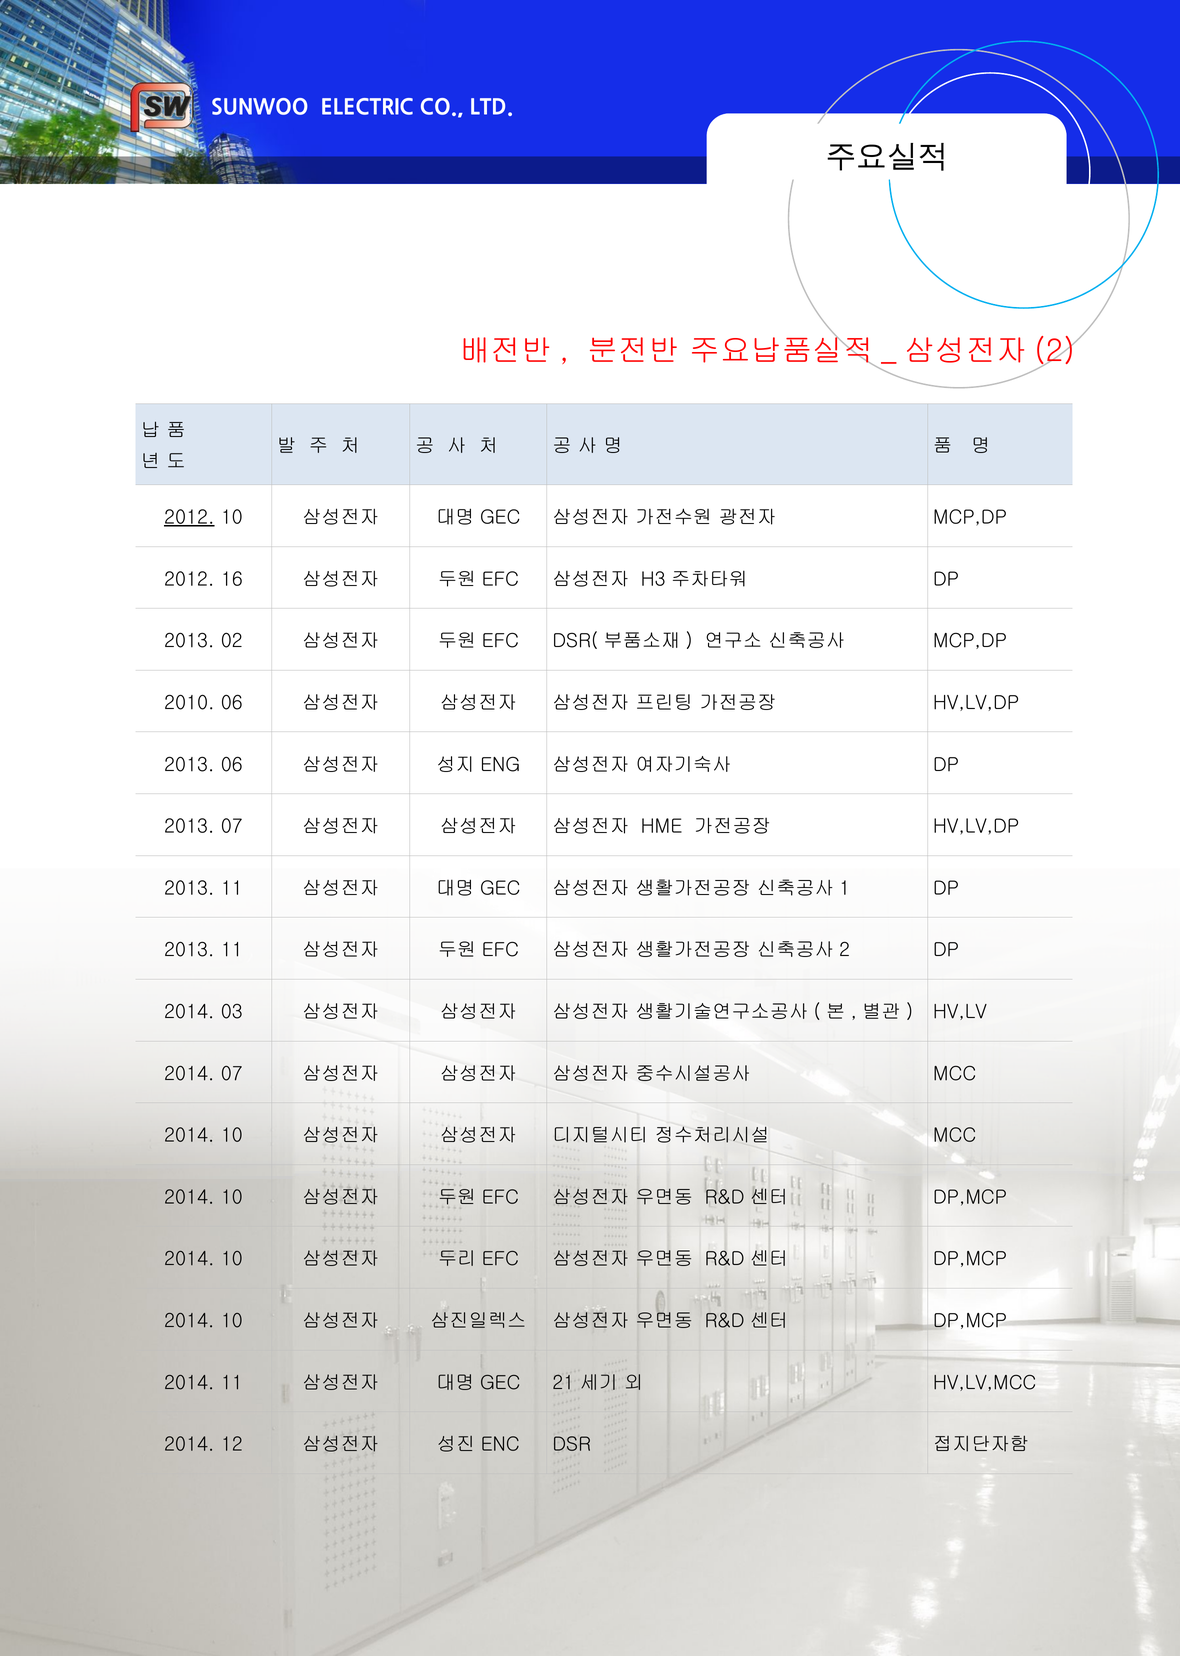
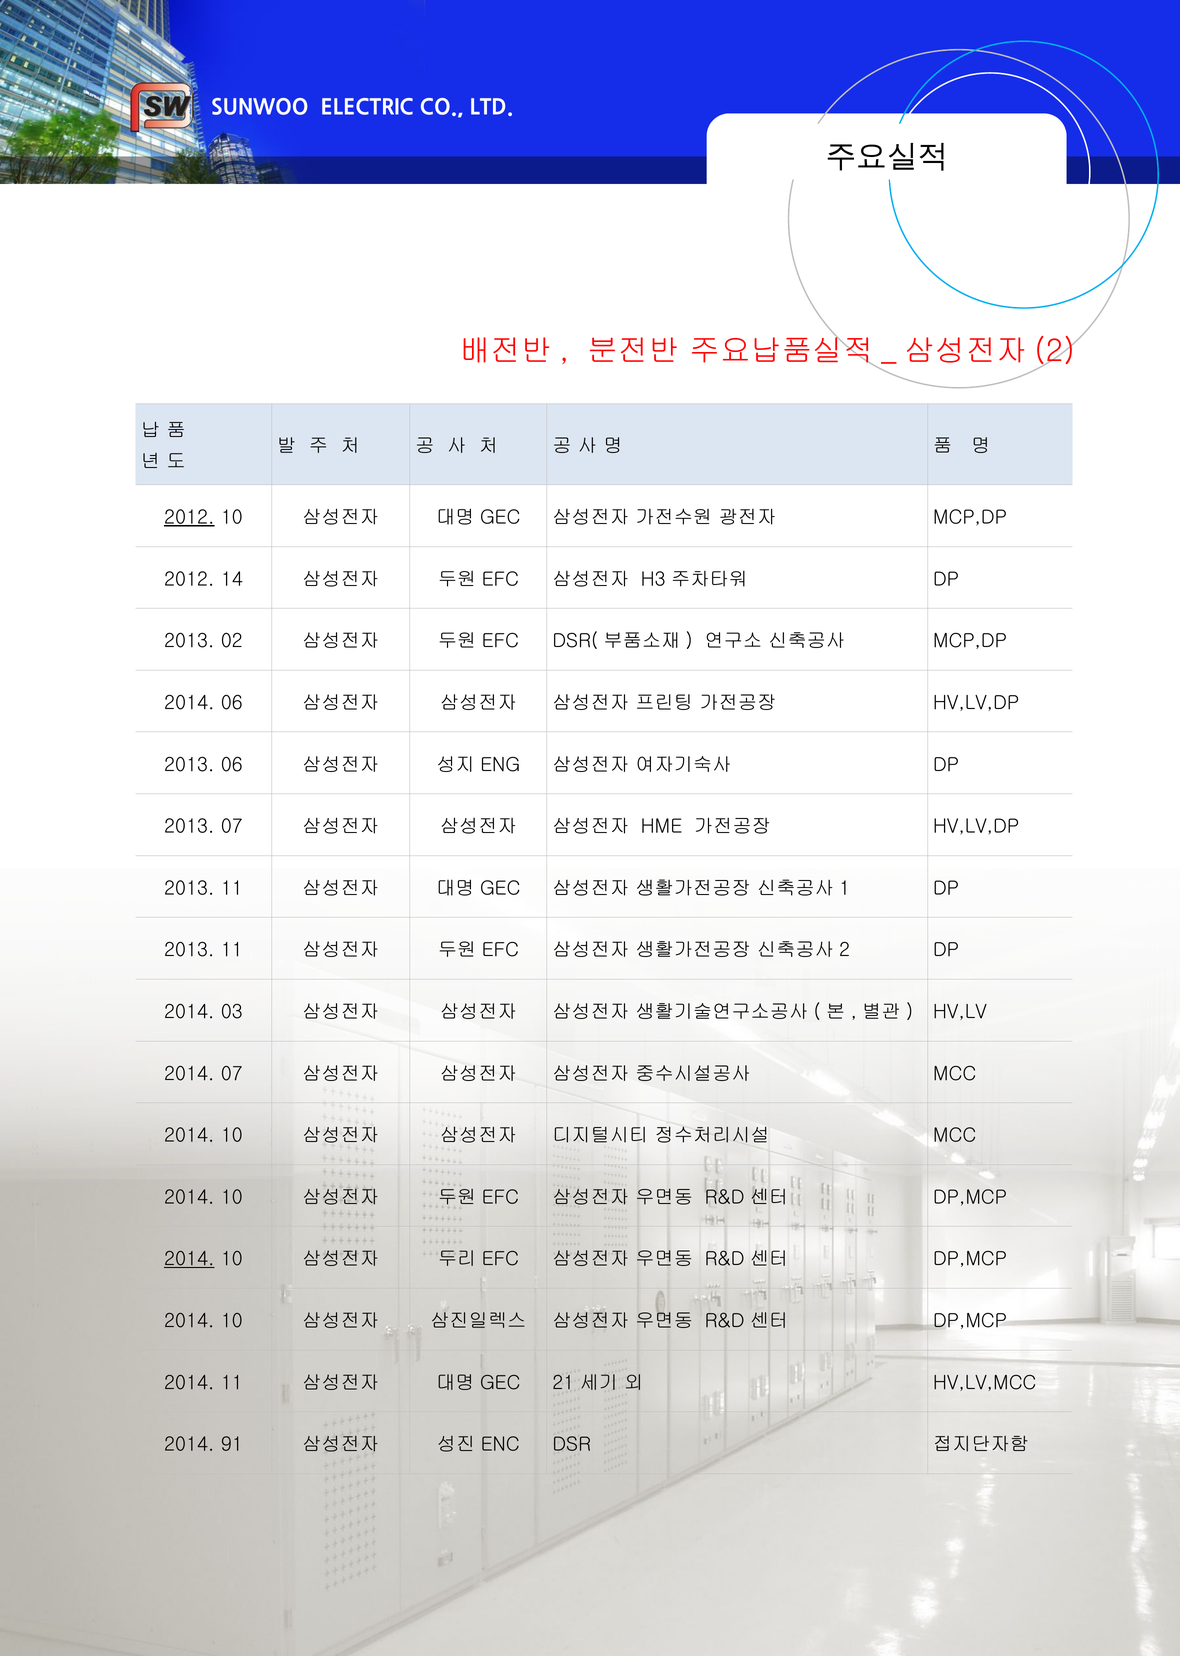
16: 16 -> 14 (232, 579)
2010: 2010 -> 2014 (189, 703)
2014 underline: none -> present (189, 1259)
12: 12 -> 91 (232, 1444)
